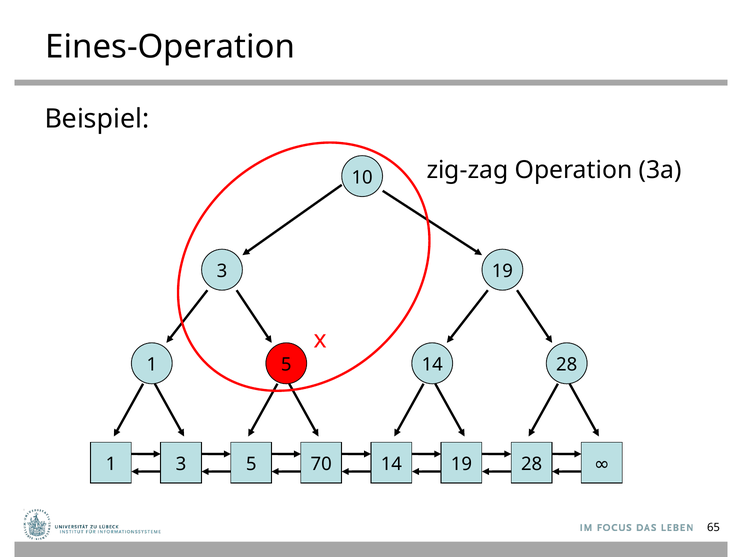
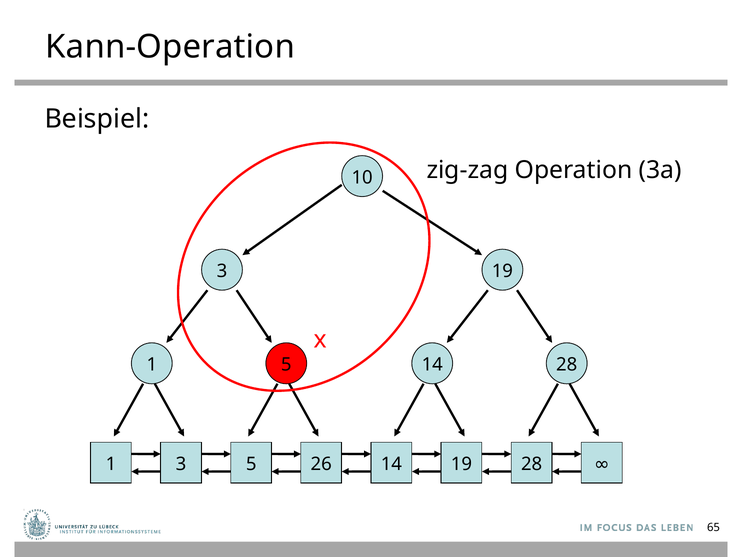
Eines-Operation: Eines-Operation -> Kann-Operation (170, 47)
70: 70 -> 26 (321, 464)
